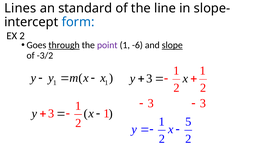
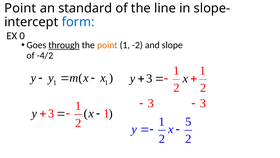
Lines: Lines -> Point (20, 8)
EX 2: 2 -> 0 (22, 36)
point colour: purple -> orange (107, 45)
-6: -6 -> -2 (137, 45)
slope underline: present -> none (172, 45)
-3/2: -3/2 -> -4/2 (45, 55)
